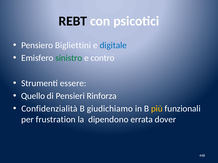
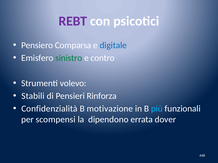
REBT colour: black -> purple (73, 21)
Bigliettini: Bigliettini -> Comparsa (73, 45)
essere: essere -> volevo (73, 83)
Quello: Quello -> Stabili (33, 96)
giudichiamo: giudichiamo -> motivazione (110, 109)
più colour: yellow -> light blue (157, 109)
frustration: frustration -> scompensi (56, 120)
